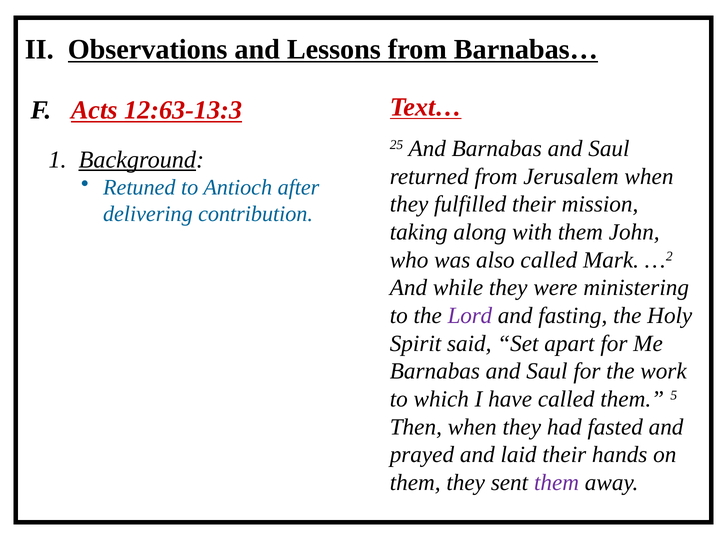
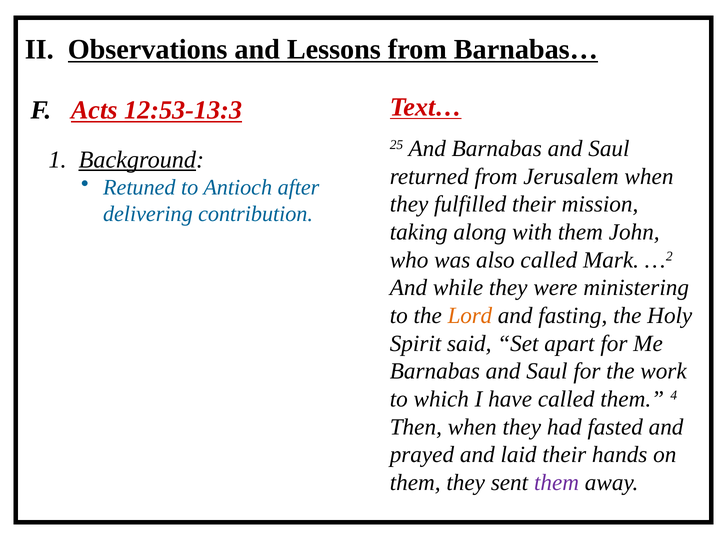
12:63-13:3: 12:63-13:3 -> 12:53-13:3 (183, 110)
Lord colour: purple -> orange (470, 315)
5: 5 -> 4 (674, 395)
